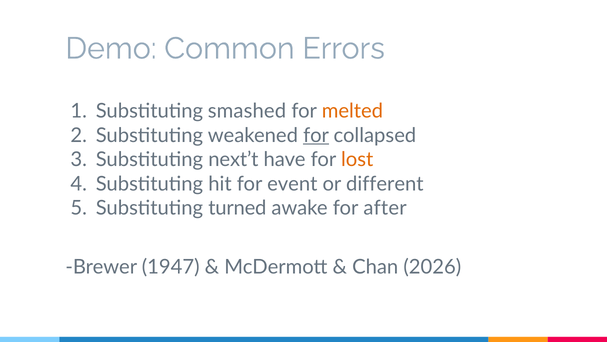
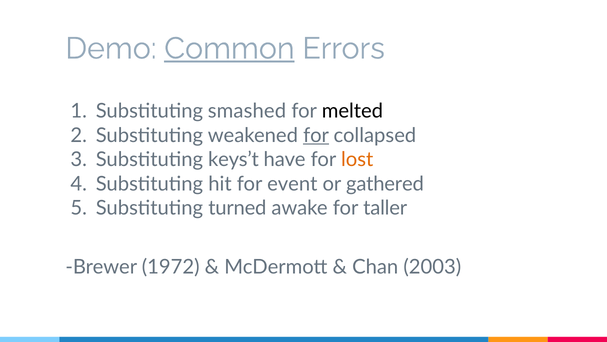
Common underline: none -> present (229, 48)
melted colour: orange -> black (352, 111)
next’t: next’t -> keys’t (233, 159)
different: different -> gathered (385, 184)
after: after -> taller (385, 208)
1947: 1947 -> 1972 (171, 267)
2026: 2026 -> 2003 (432, 267)
